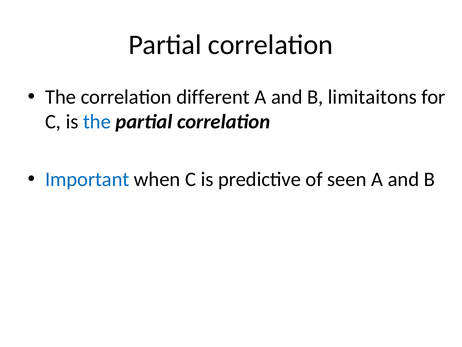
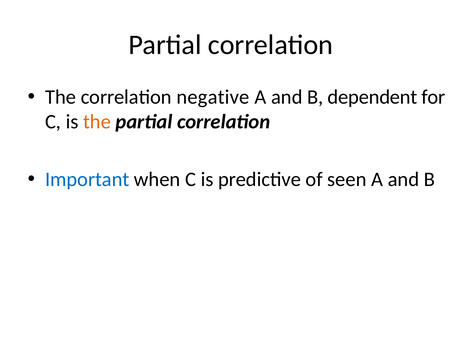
different: different -> negative (213, 97)
limitaitons: limitaitons -> dependent (372, 97)
the colour: blue -> orange (97, 122)
